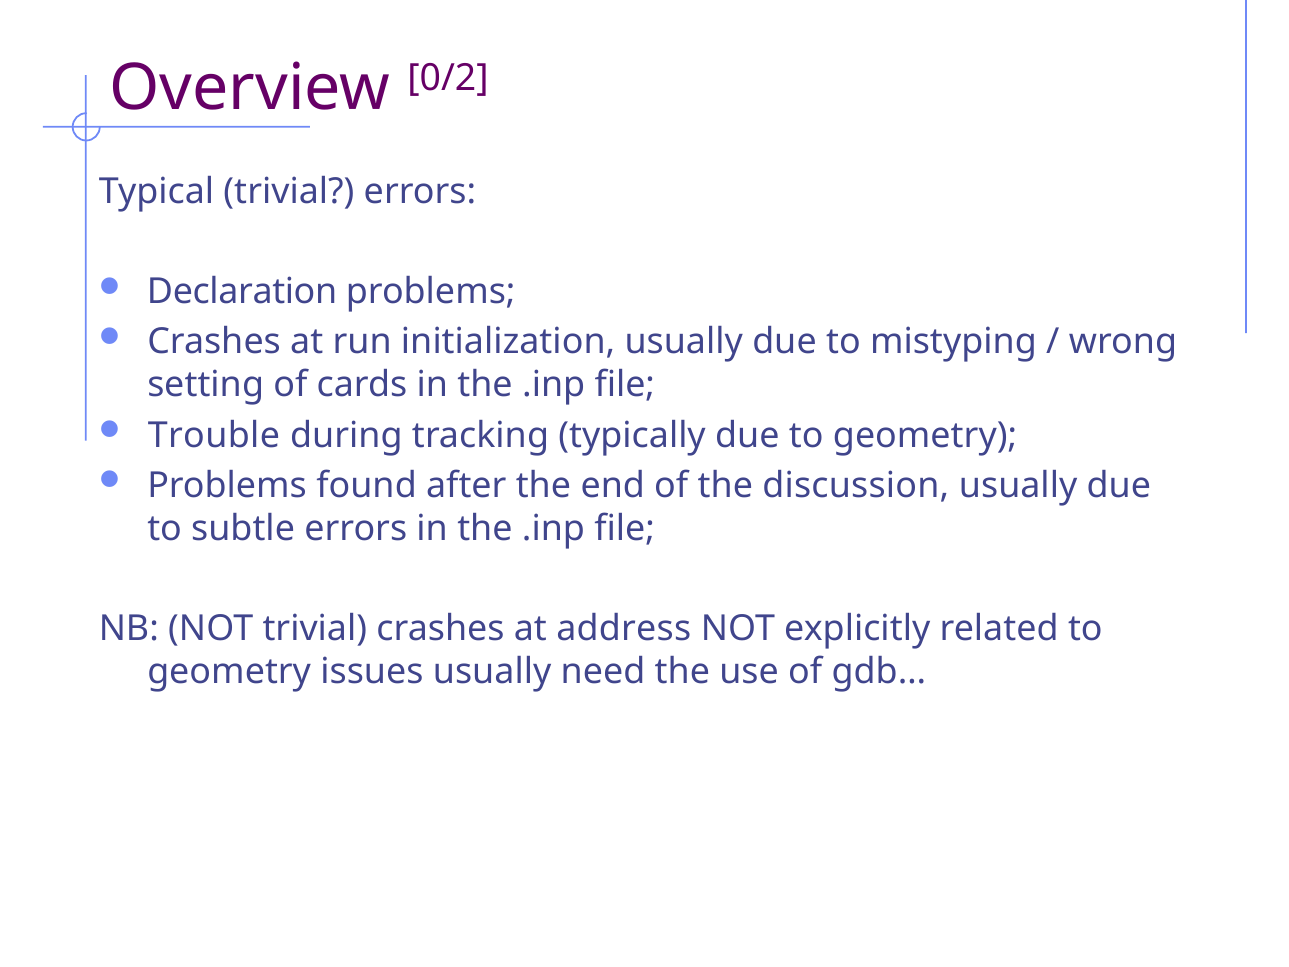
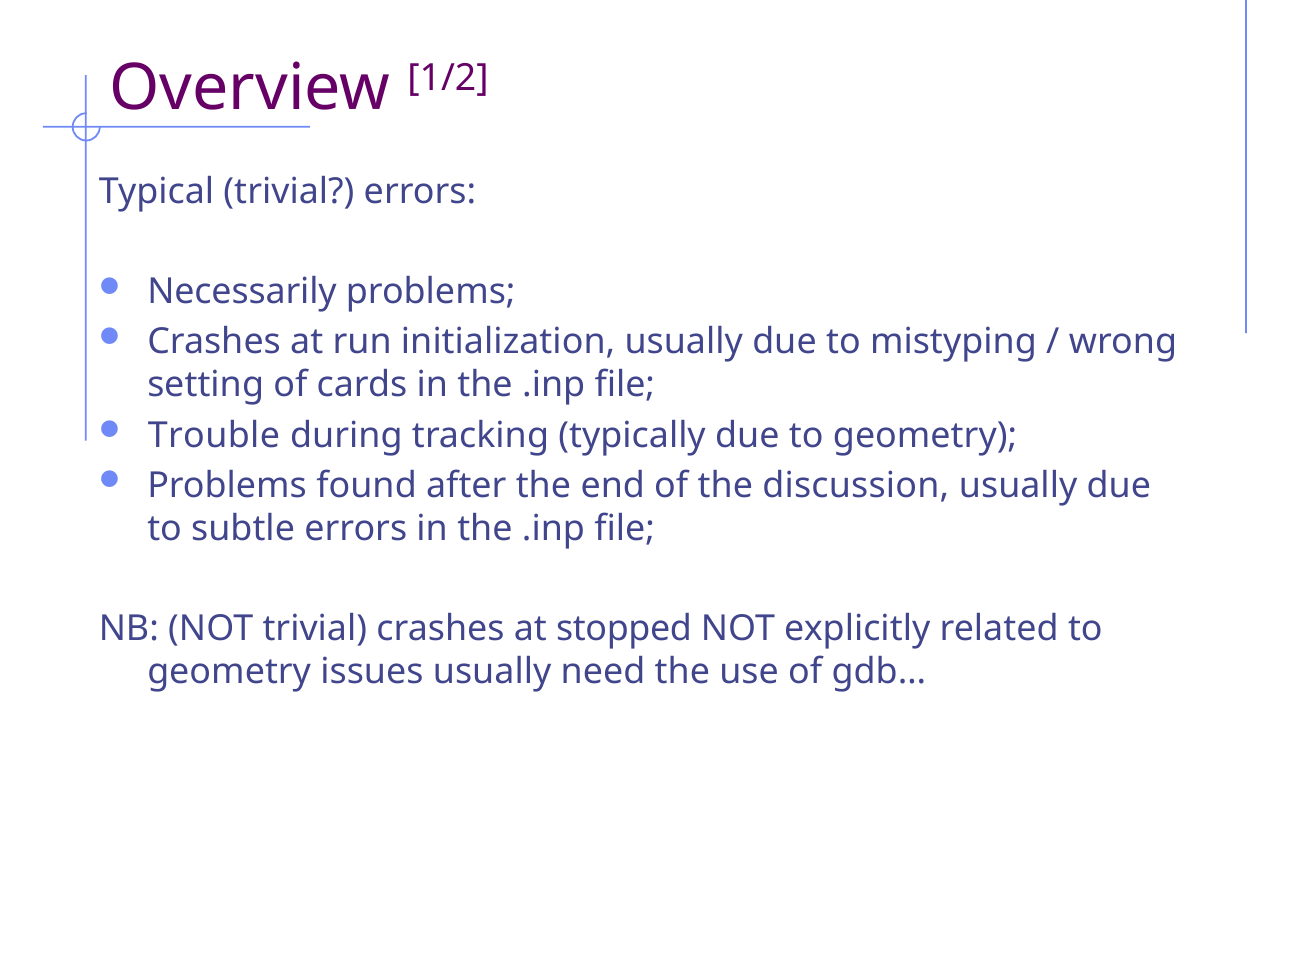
0/2: 0/2 -> 1/2 (448, 78)
Declaration: Declaration -> Necessarily (242, 292)
address: address -> stopped (624, 629)
